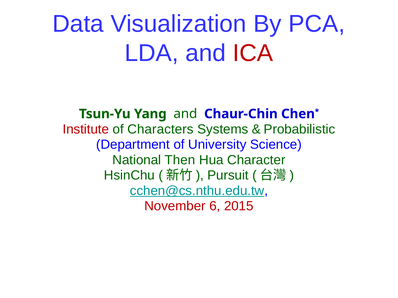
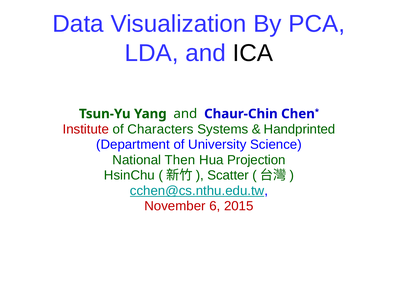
ICA colour: red -> black (253, 53)
Probabilistic: Probabilistic -> Handprinted (300, 129)
Character: Character -> Projection (256, 160)
Pursuit: Pursuit -> Scatter (228, 176)
